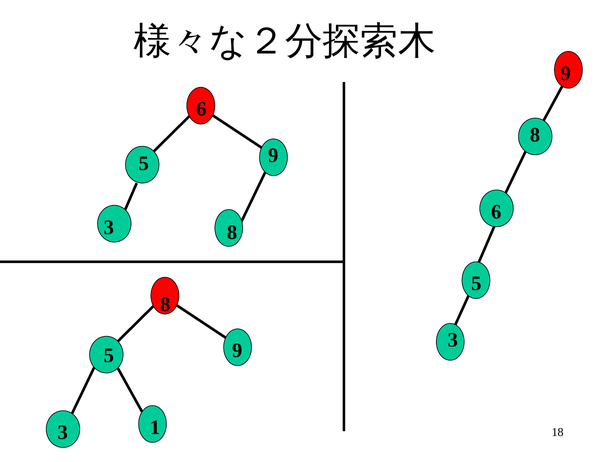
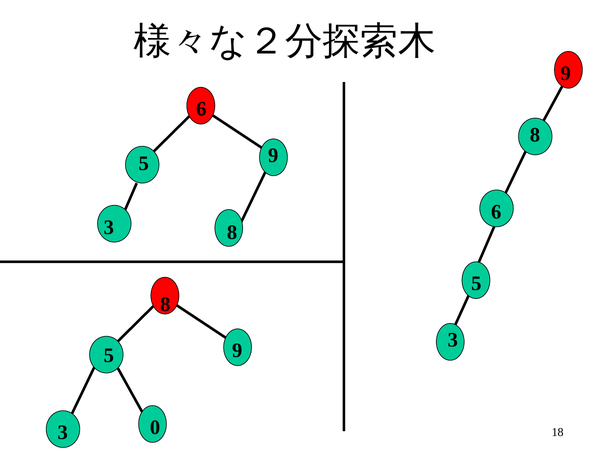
1: 1 -> 0 (155, 427)
